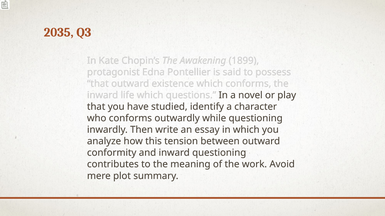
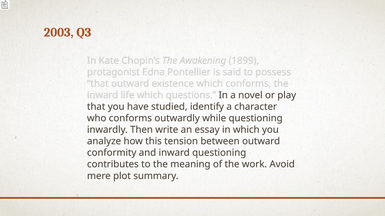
2035: 2035 -> 2003 (59, 32)
